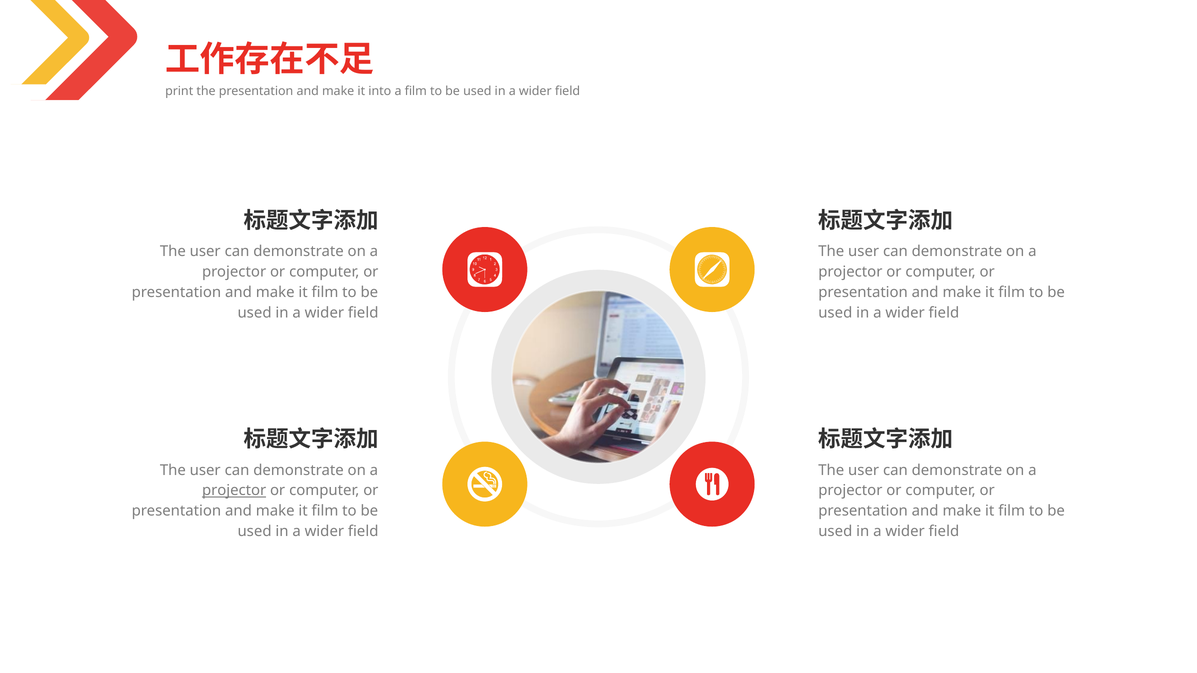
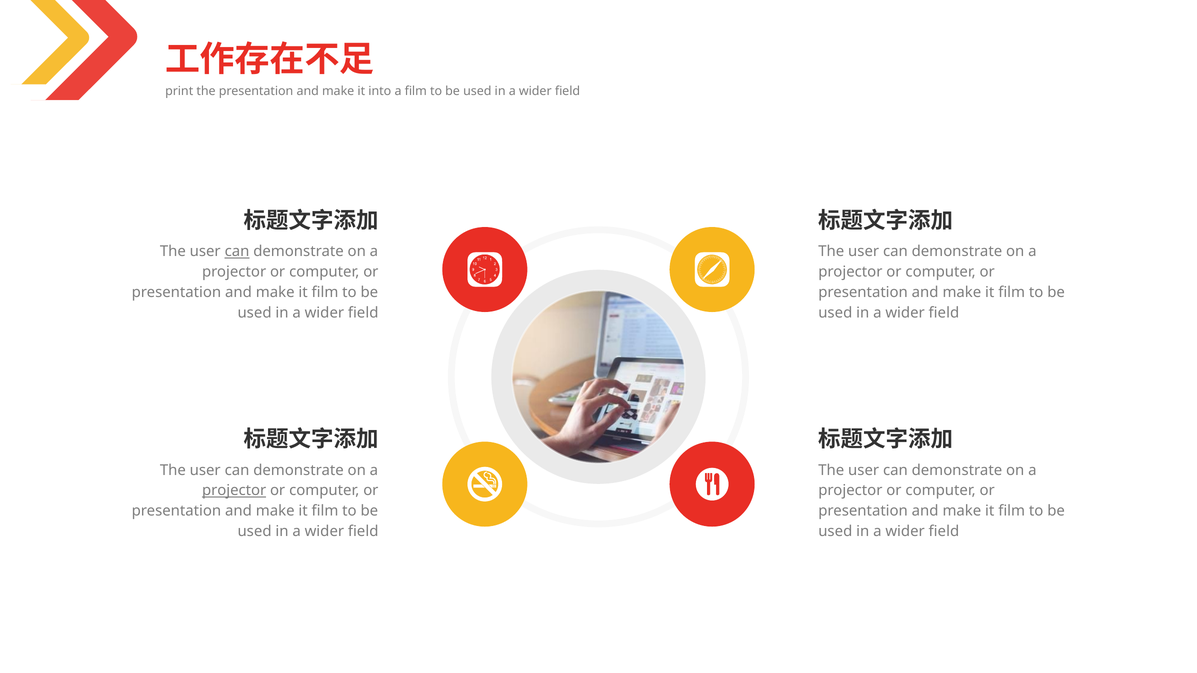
can underline: none -> present (237, 252)
